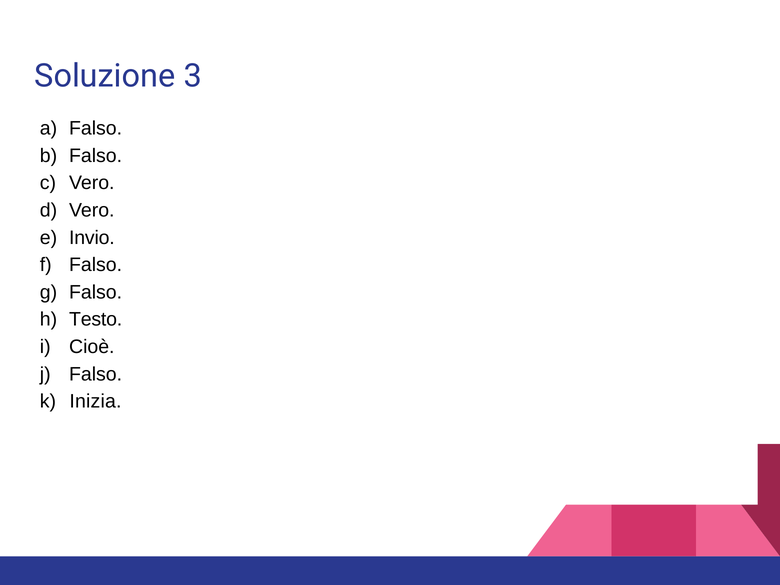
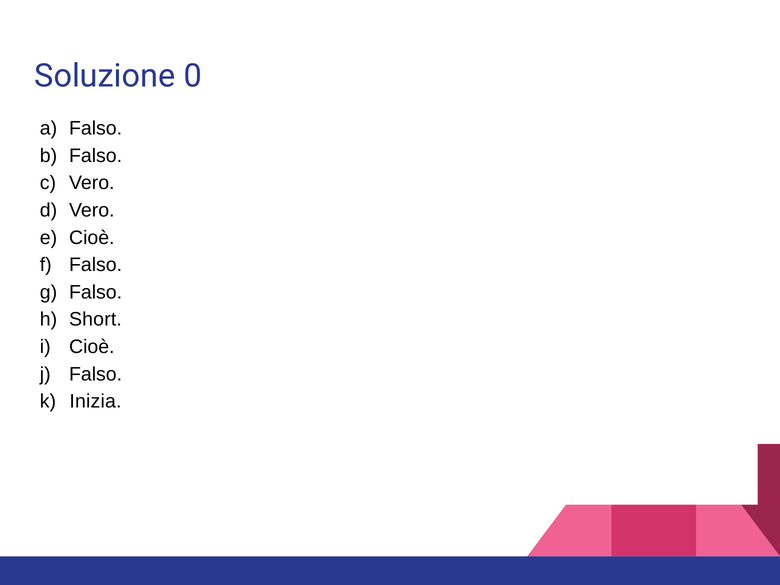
3: 3 -> 0 (193, 76)
Invio: Invio -> Cioè (92, 238)
Testo: Testo -> Short (95, 320)
